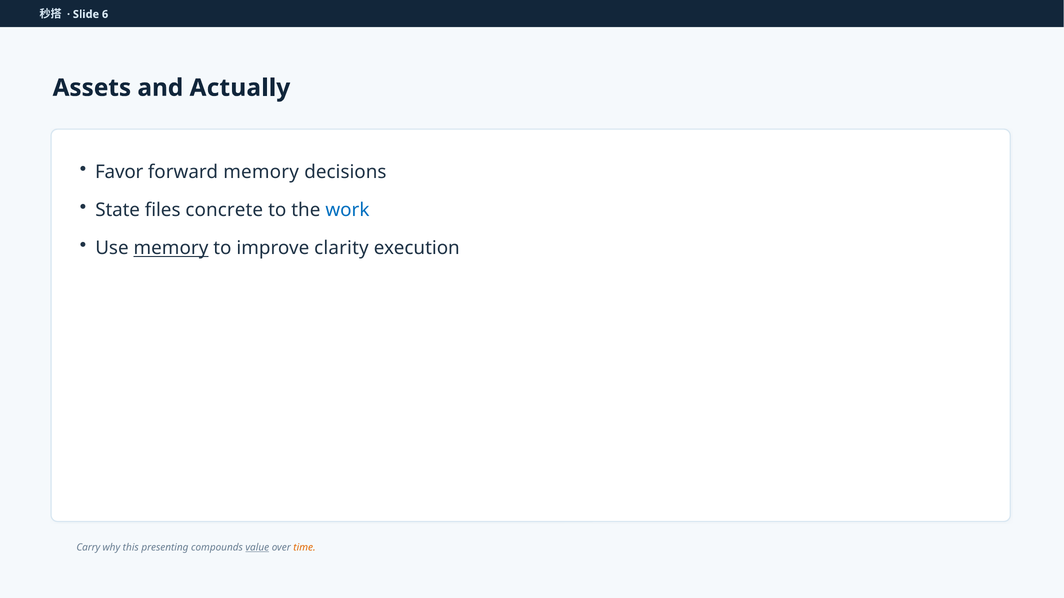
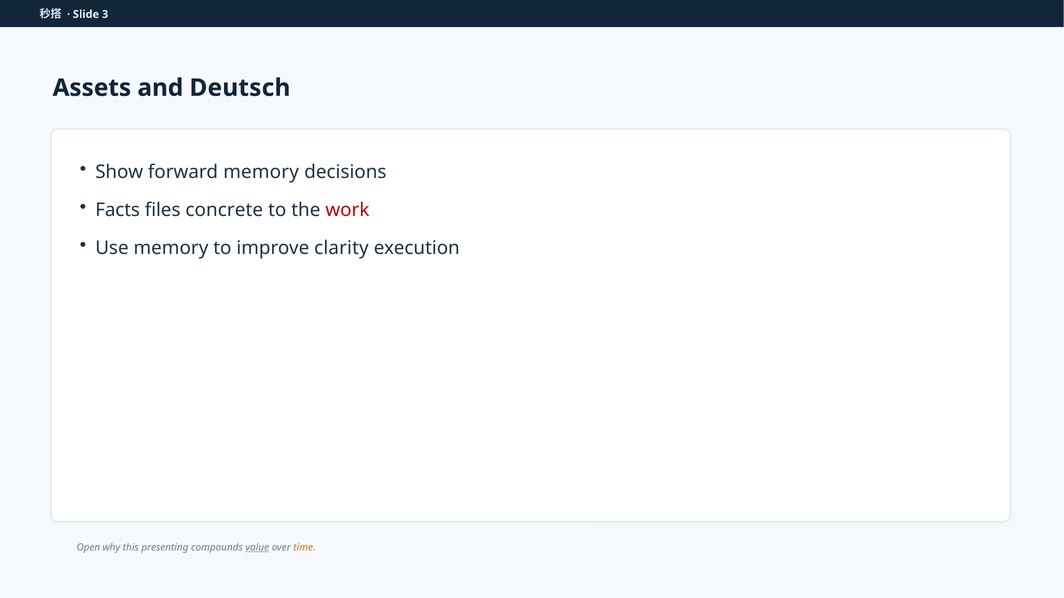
6: 6 -> 3 (105, 14)
Actually: Actually -> Deutsch (240, 88)
Favor: Favor -> Show (119, 172)
State: State -> Facts (118, 210)
work colour: blue -> red (347, 210)
memory underline: present -> none (171, 248)
Carry: Carry -> Open (88, 548)
